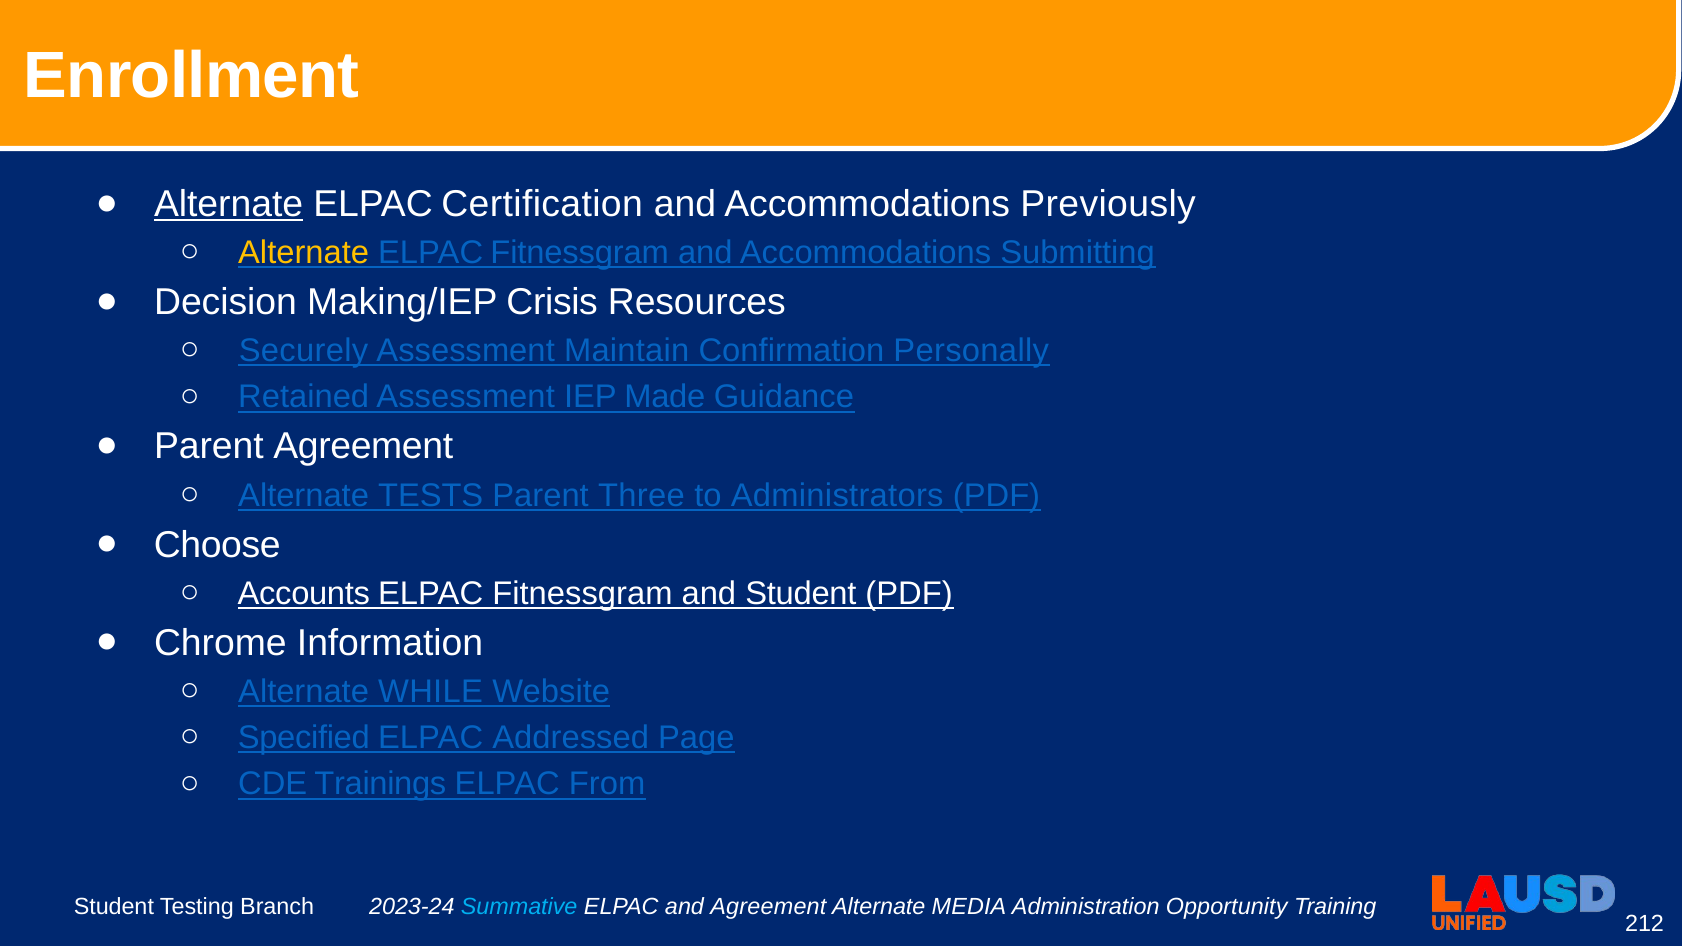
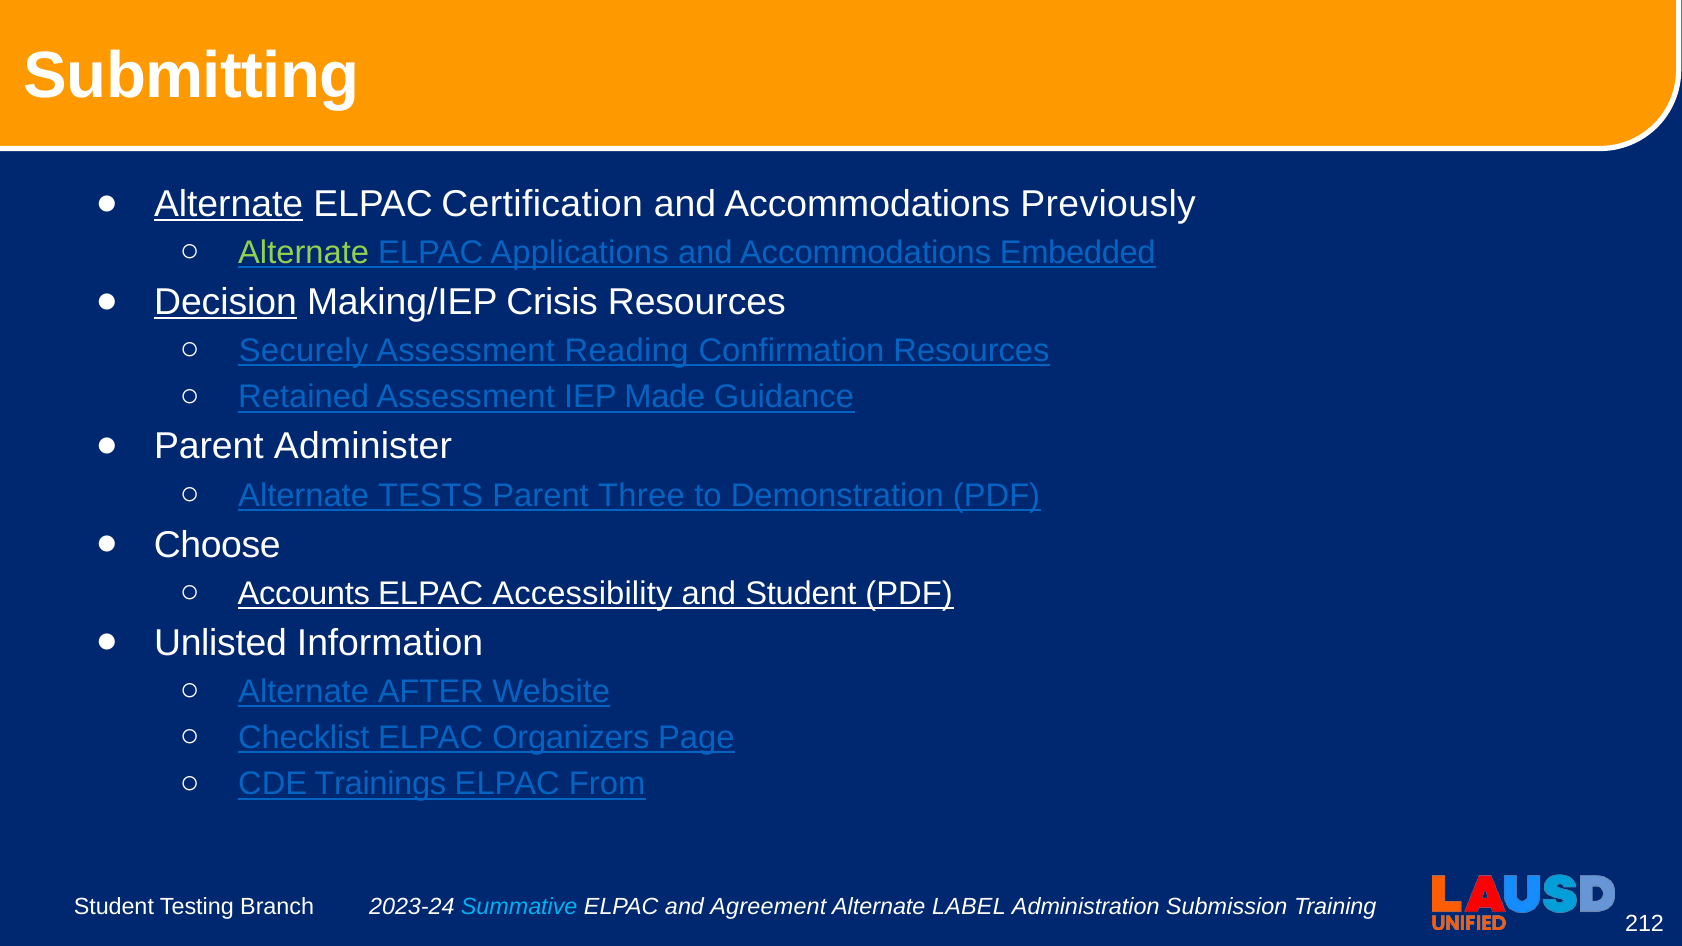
Enrollment: Enrollment -> Submitting (192, 76)
Alternate colour: yellow -> light green (304, 253)
Fitnessgram: Fitnessgram -> Applications (580, 253)
Submitting: Submitting -> Embedded (1078, 253)
Decision underline: none -> present (226, 302)
Maintain: Maintain -> Reading (627, 351)
Confirmation Personally: Personally -> Resources (971, 351)
Parent Agreement: Agreement -> Administer (363, 447)
Administrators: Administrators -> Demonstration (837, 495)
Fitnessgram: Fitnessgram -> Accessibility (582, 594)
Chrome: Chrome -> Unlisted (220, 643)
WHILE: WHILE -> AFTER (431, 692)
Specified: Specified -> Checklist (304, 738)
Addressed: Addressed -> Organizers (571, 738)
MEDIA: MEDIA -> LABEL (969, 907)
Opportunity: Opportunity -> Submission (1227, 907)
